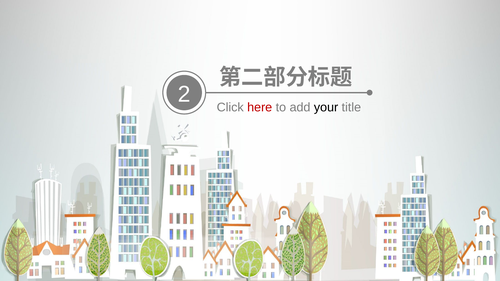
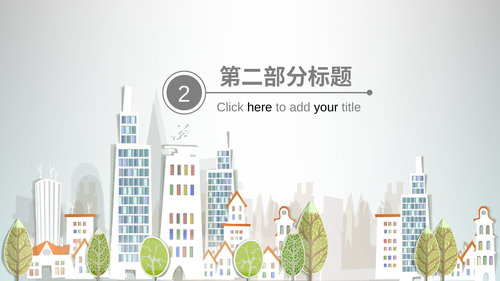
here colour: red -> black (260, 107)
